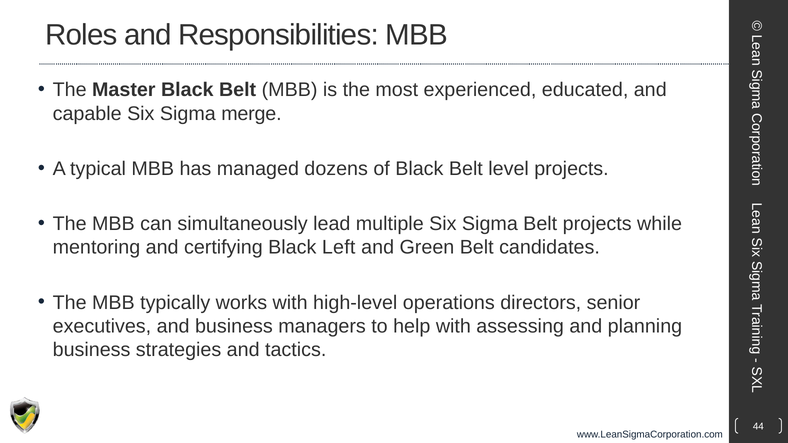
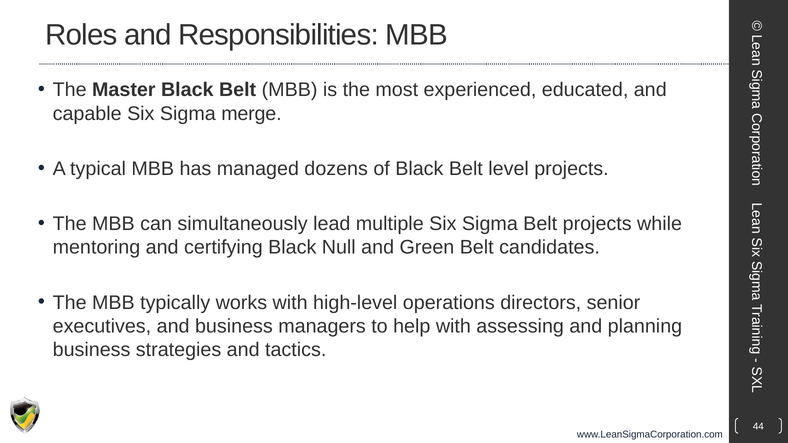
Left: Left -> Null (339, 248)
